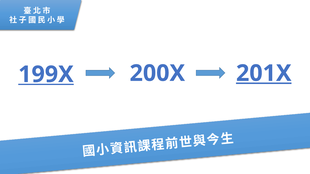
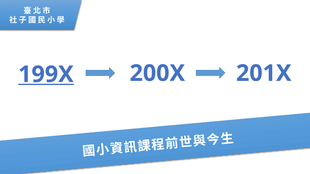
201X underline: present -> none (264, 73)
